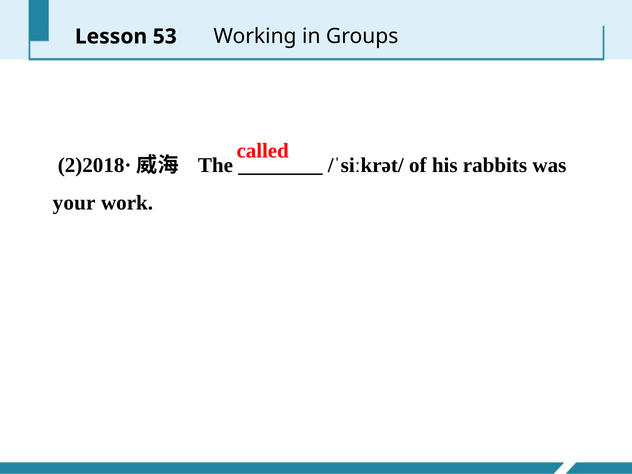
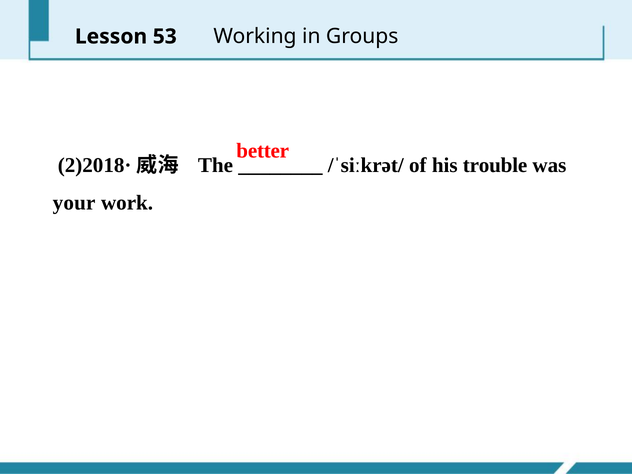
called: called -> better (263, 151)
rabbits: rabbits -> trouble (495, 165)
